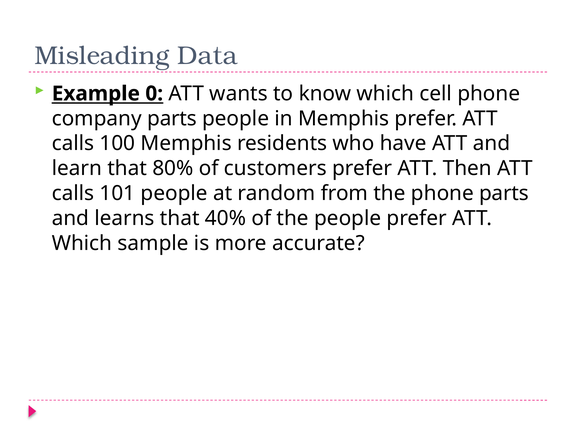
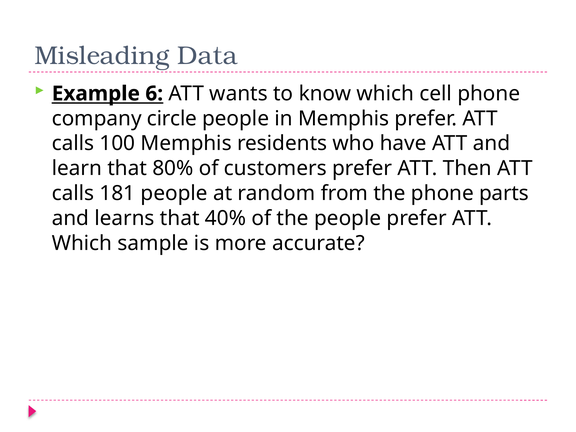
0: 0 -> 6 (154, 94)
company parts: parts -> circle (172, 119)
101: 101 -> 181 (117, 193)
